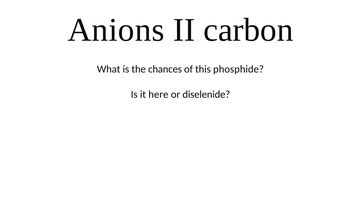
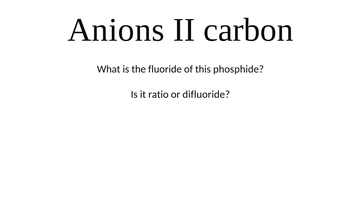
chances: chances -> fluoride (165, 69)
here: here -> ratio (158, 94)
diselenide: diselenide -> difluoride (206, 94)
